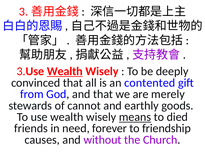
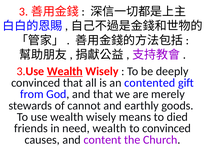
means underline: present -> none (135, 117)
need forever: forever -> wealth (109, 128)
to friendship: friendship -> convinced (167, 128)
without: without -> content (102, 140)
